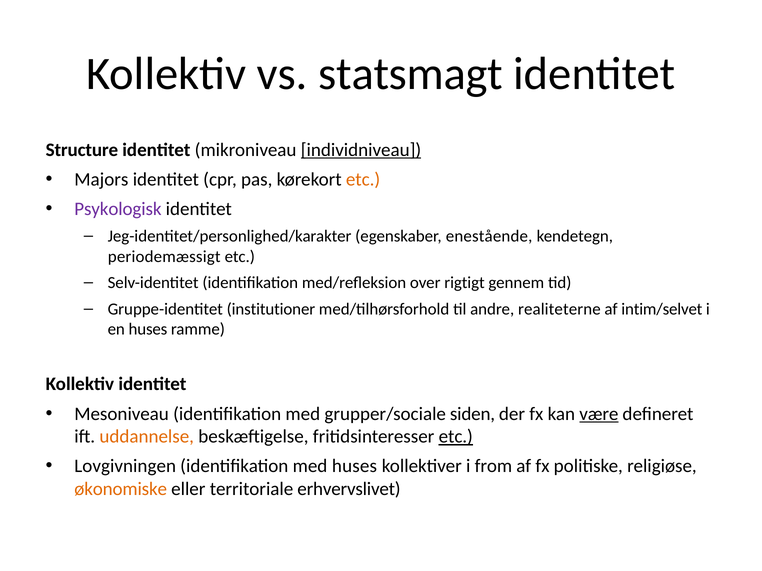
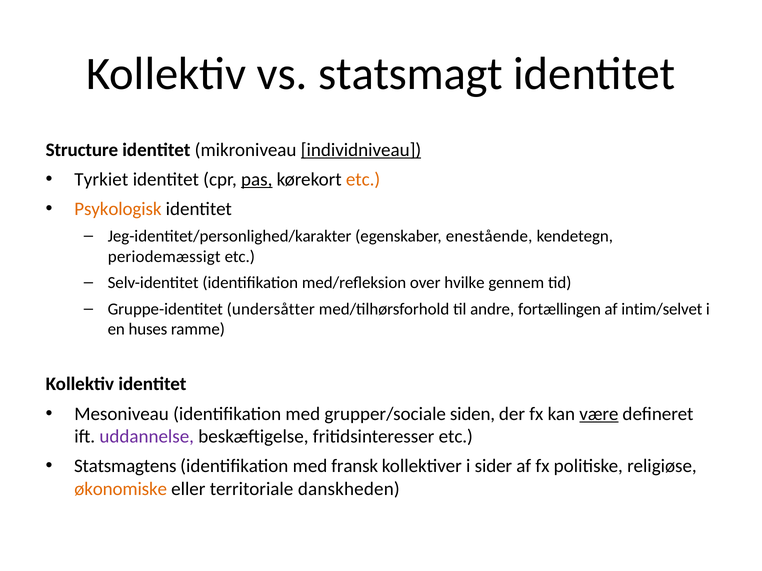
Majors: Majors -> Tyrkiet (101, 180)
pas underline: none -> present (257, 180)
Psykologisk colour: purple -> orange (118, 209)
rigtigt: rigtigt -> hvilke (464, 283)
institutioner: institutioner -> undersåtter (271, 309)
realiteterne: realiteterne -> fortællingen (559, 309)
uddannelse colour: orange -> purple (147, 437)
etc underline: present -> none (456, 437)
Lovgivningen: Lovgivningen -> Statsmagtens (125, 467)
med huses: huses -> fransk (355, 467)
from: from -> sider (493, 467)
erhvervslivet: erhvervslivet -> danskheden (349, 489)
